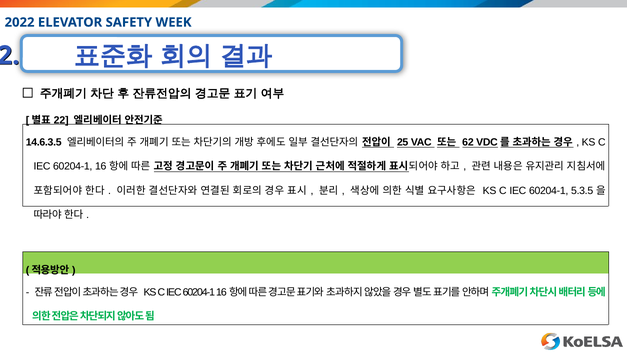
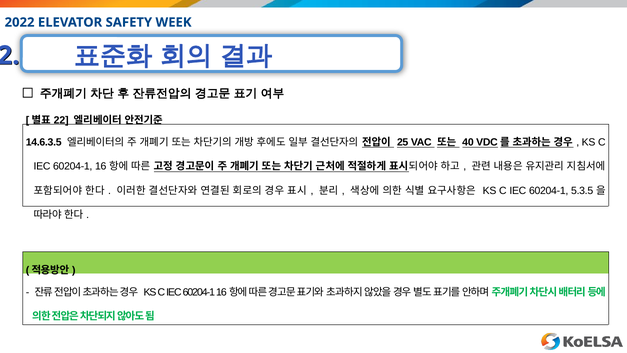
62: 62 -> 40 (468, 142)
